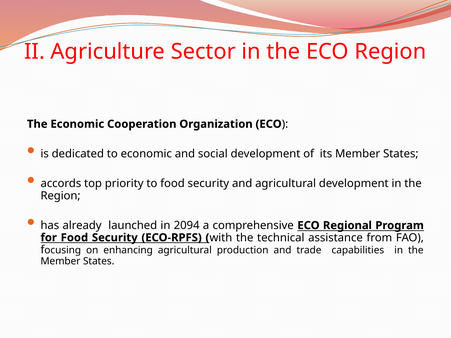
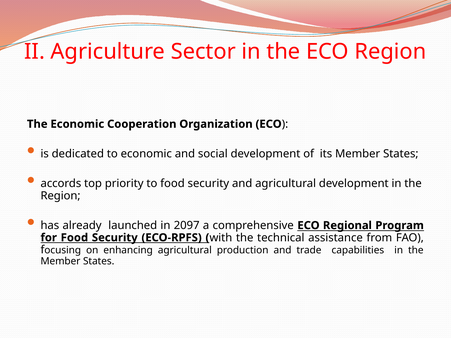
2094: 2094 -> 2097 (187, 226)
